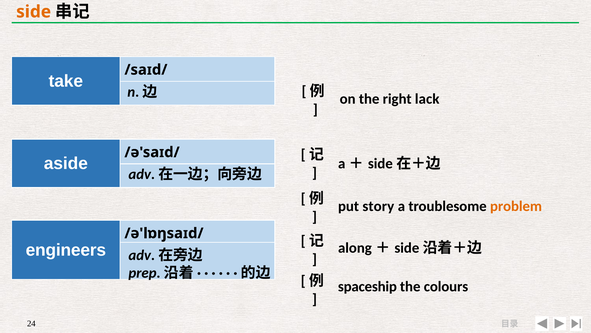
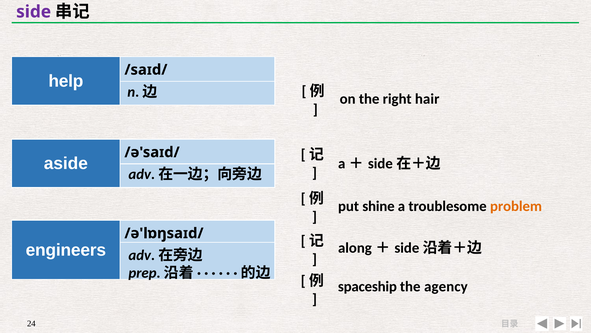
side colour: orange -> purple (34, 12)
take: take -> help (66, 81)
lack: lack -> hair (427, 99)
story: story -> shine (378, 206)
colours: colours -> agency (446, 286)
